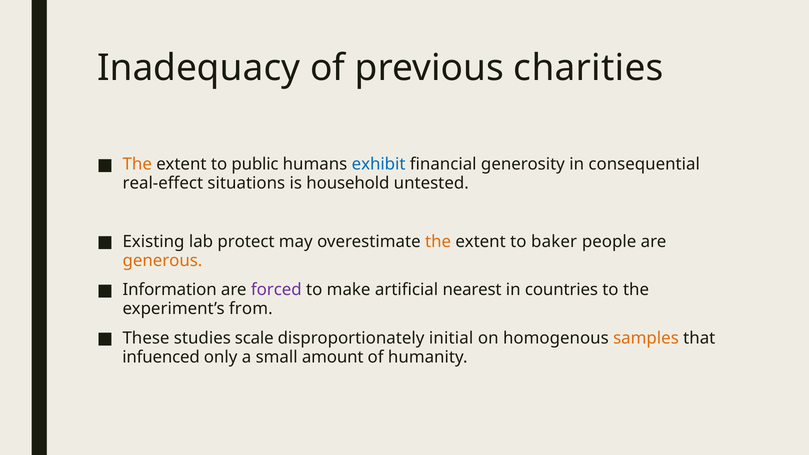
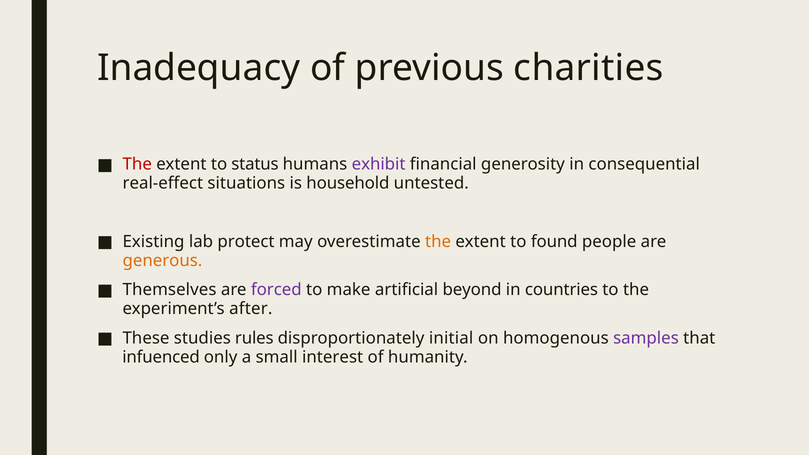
The colour: orange -> red (137, 164)
public: public -> status (255, 164)
exhibit colour: blue -> purple (379, 164)
baker: baker -> found (554, 242)
Information: Information -> Themselves (170, 290)
nearest: nearest -> beyond (472, 290)
from: from -> after (251, 309)
scale: scale -> rules (254, 338)
samples colour: orange -> purple (646, 338)
amount: amount -> interest (333, 357)
